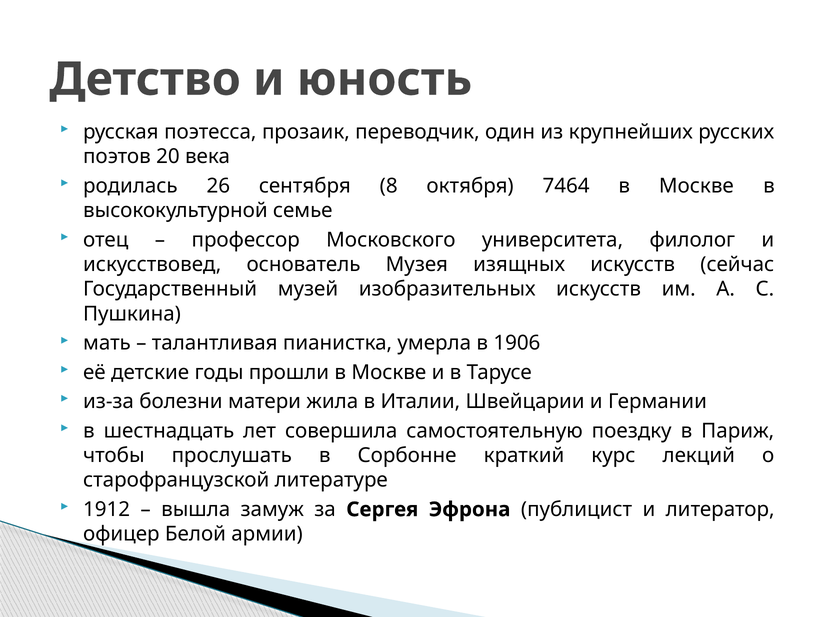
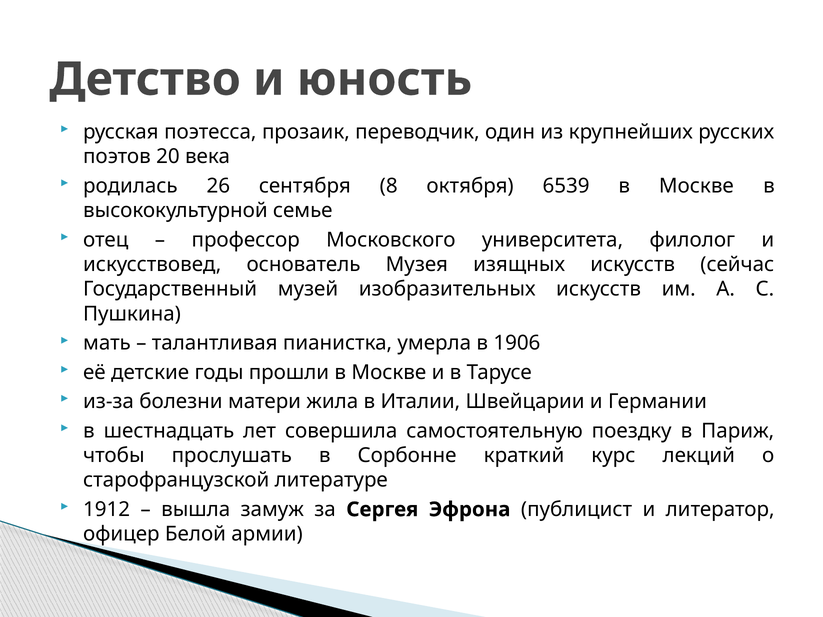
7464: 7464 -> 6539 (566, 186)
